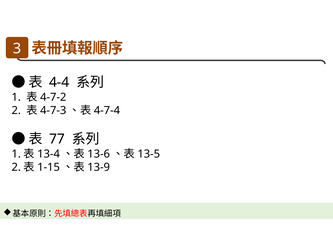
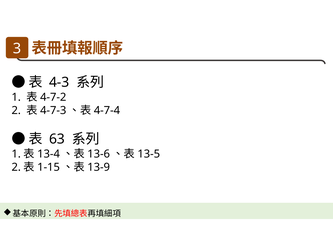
4-4: 4-4 -> 4-3 (59, 82)
77: 77 -> 63 (57, 139)
